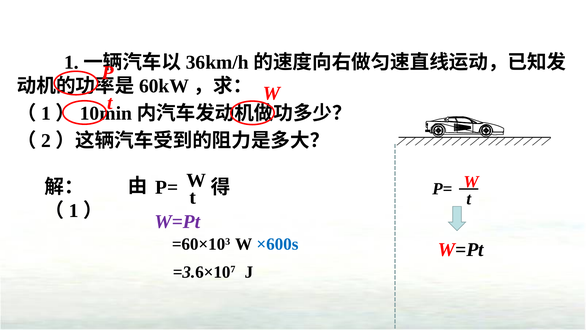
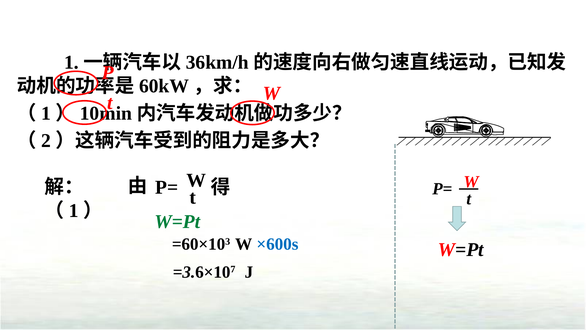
W=Pt colour: purple -> green (177, 221)
